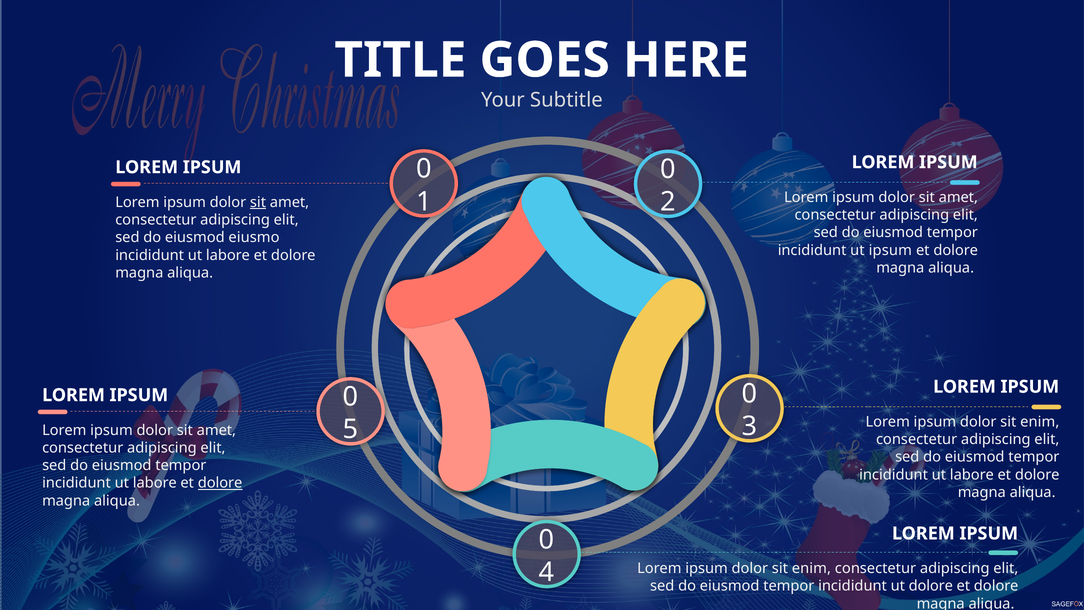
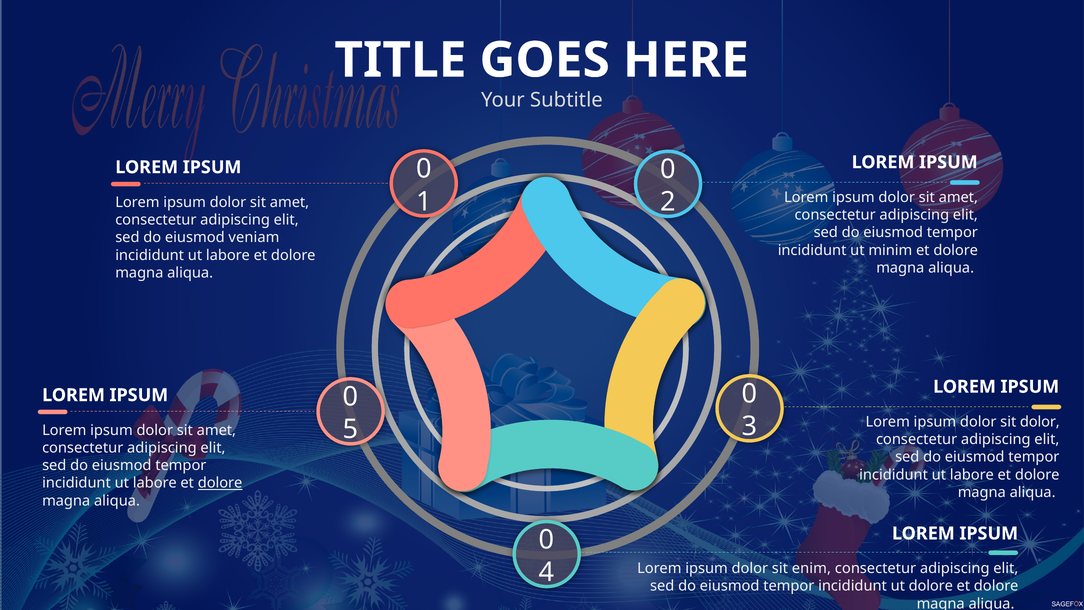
sit underline: present -> none (258, 202)
eiusmo: eiusmo -> veniam (254, 237)
ut ipsum: ipsum -> minim (890, 250)
enim: enim -> dolor (1040, 422)
